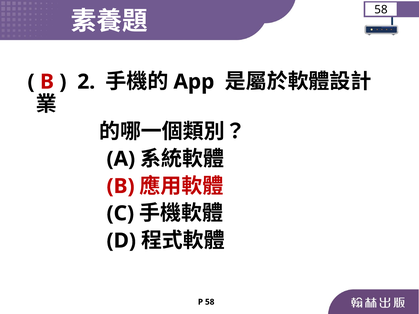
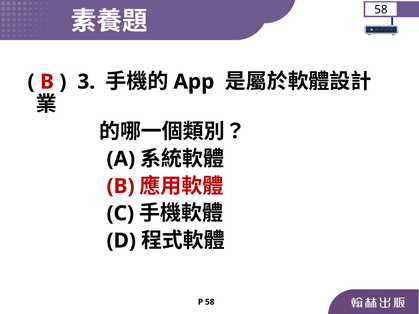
2: 2 -> 3 (86, 82)
